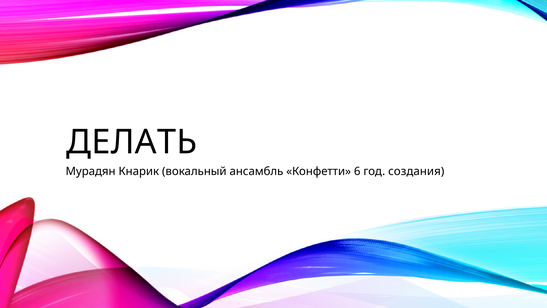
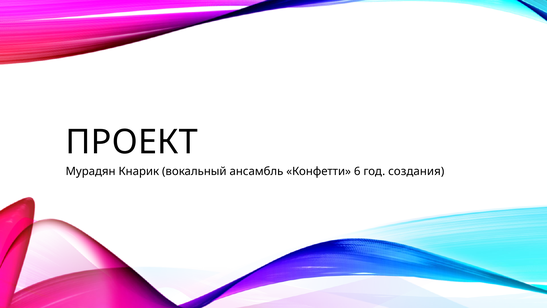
ДЕЛАТЬ: ДЕЛАТЬ -> ПРОЕКТ (132, 142)
